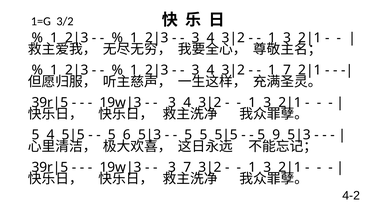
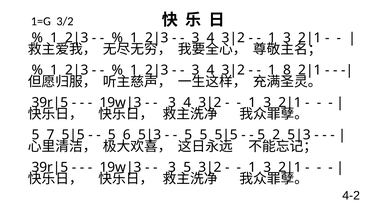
1 7: 7 -> 8 (287, 70)
5 4: 4 -> 7 (50, 135)
9: 9 -> 2 (276, 135)
3 7: 7 -> 5 (187, 167)
